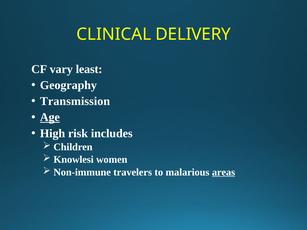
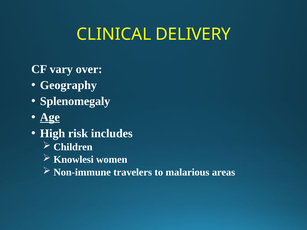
least: least -> over (89, 69)
Transmission: Transmission -> Splenomegaly (75, 101)
areas underline: present -> none (224, 172)
